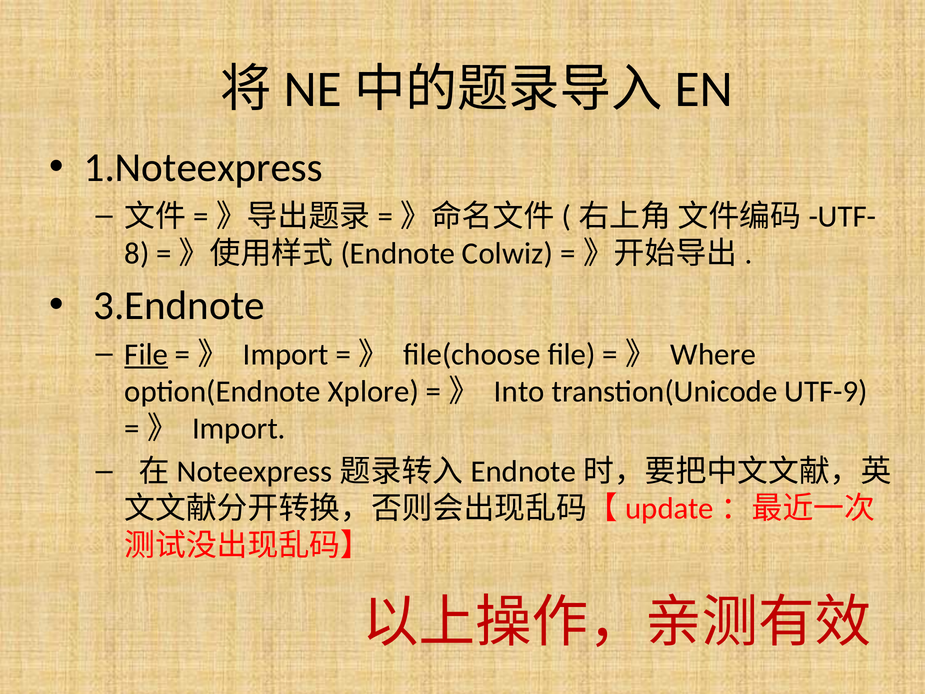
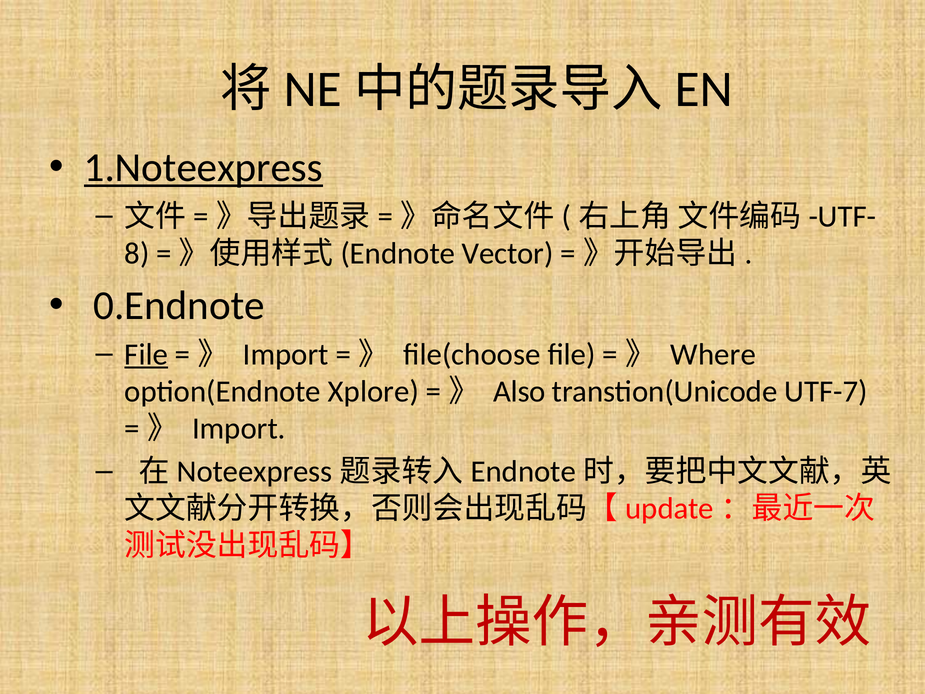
1.Noteexpress underline: none -> present (203, 168)
Colwiz: Colwiz -> Vector (508, 253)
3.Endnote: 3.Endnote -> 0.Endnote (179, 306)
Into: Into -> Also (520, 391)
UTF-9: UTF-9 -> UTF-7 (826, 391)
